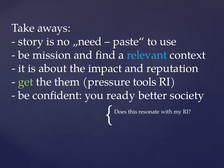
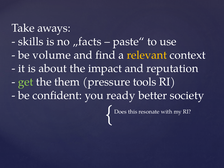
story: story -> skills (31, 42)
„need: „need -> „facts (87, 42)
mission: mission -> volume (52, 55)
relevant colour: light blue -> yellow (147, 55)
